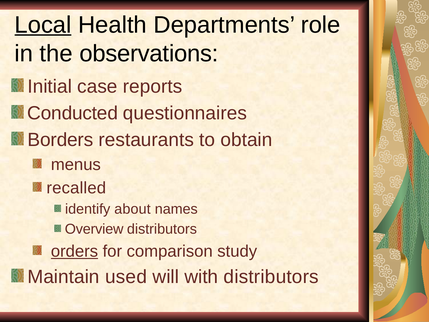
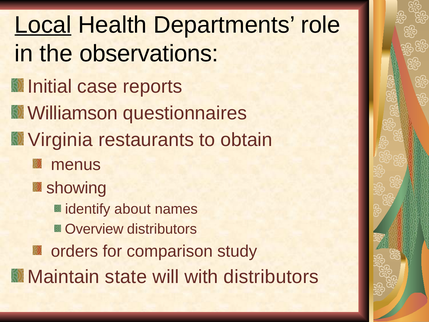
Conducted: Conducted -> Williamson (73, 113)
Borders: Borders -> Virginia (60, 140)
recalled: recalled -> showing (76, 188)
orders underline: present -> none (74, 251)
used: used -> state (126, 277)
